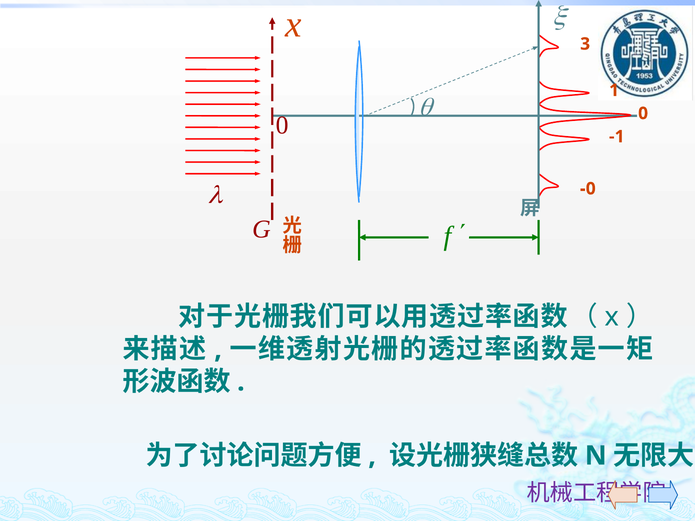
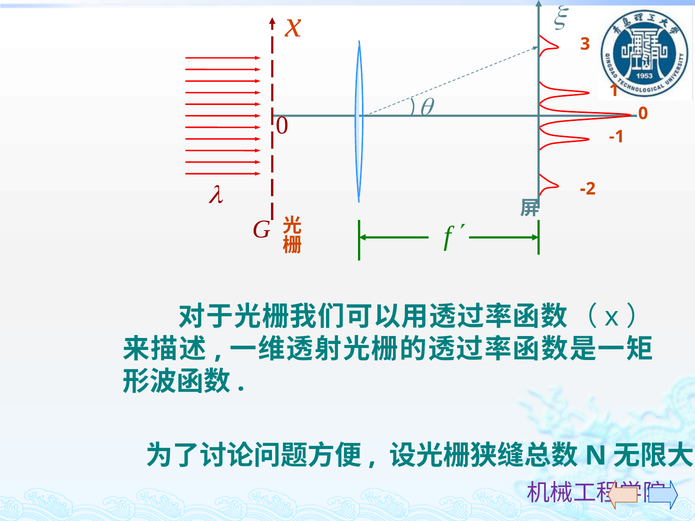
-0: -0 -> -2 (588, 189)
